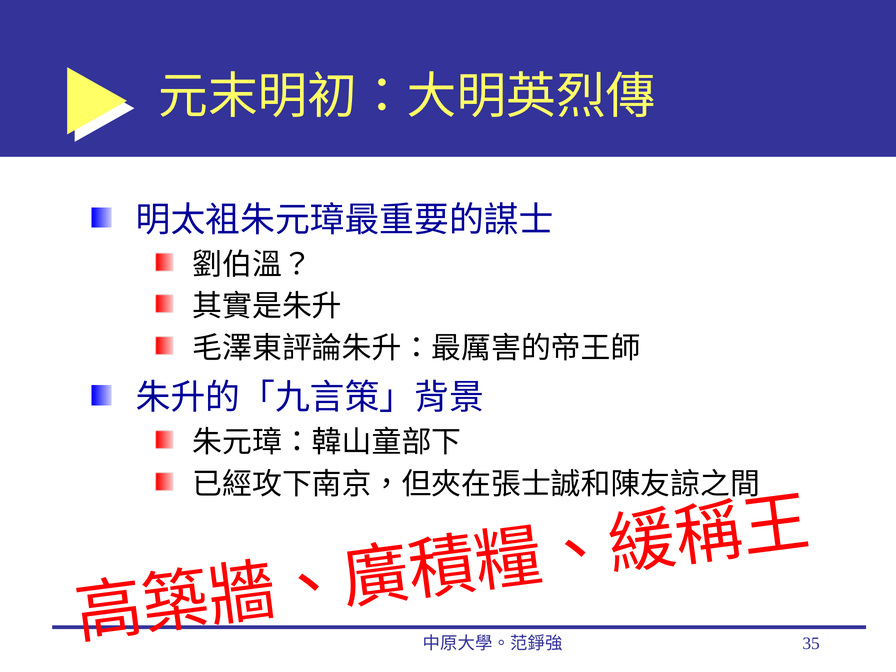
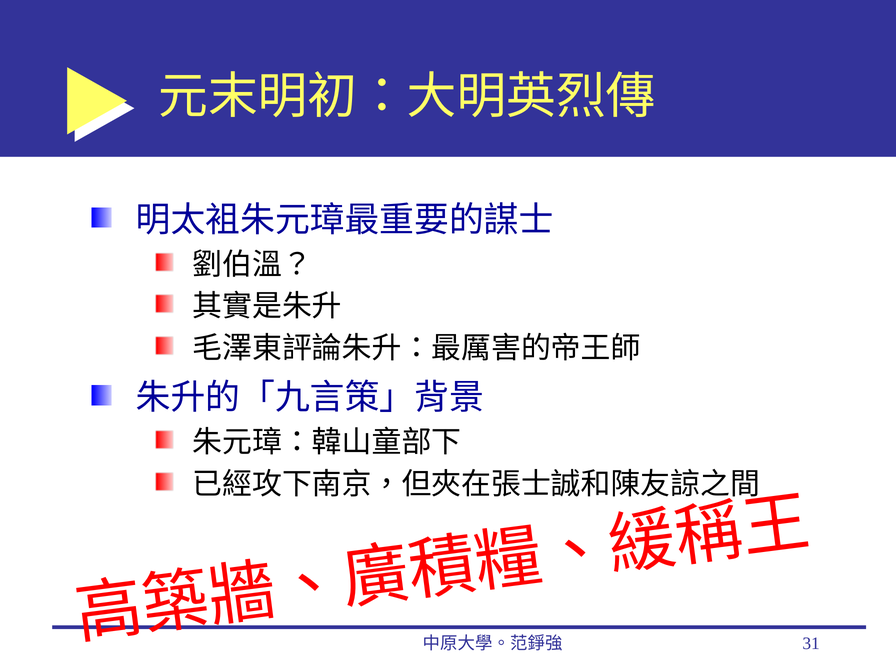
35: 35 -> 31 (811, 643)
